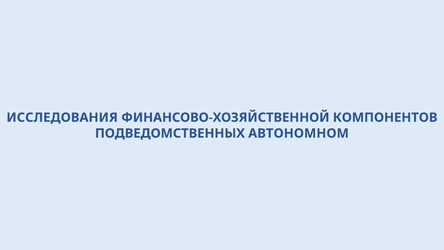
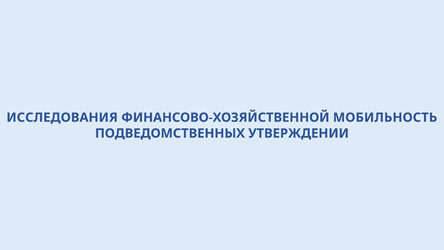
КОМПОНЕНТОВ: КОМПОНЕНТОВ -> МОБИЛЬНОСТЬ (385, 117)
АВТОНОМНОМ: АВТОНОМНОМ -> УТВЕРЖДЕНИИ (299, 133)
